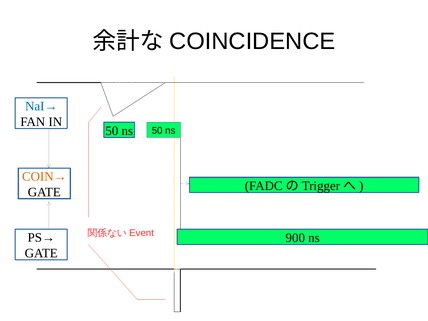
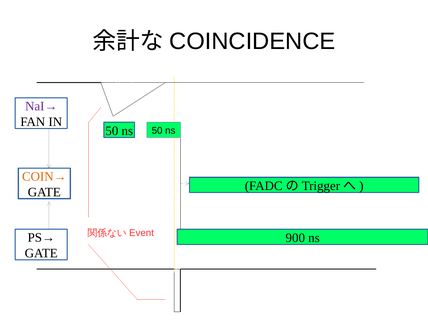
NaI→ colour: blue -> purple (41, 106)
